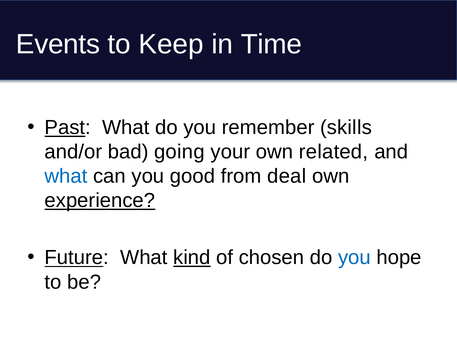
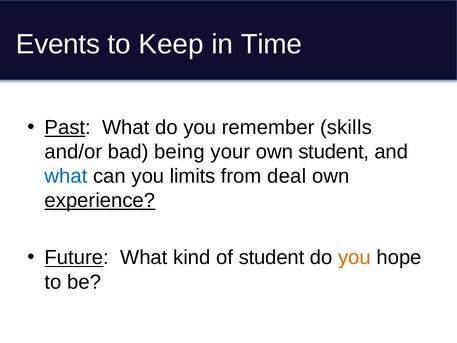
going: going -> being (179, 152)
own related: related -> student (334, 152)
good: good -> limits (193, 176)
kind underline: present -> none (192, 257)
of chosen: chosen -> student (272, 257)
you colour: blue -> orange (354, 257)
